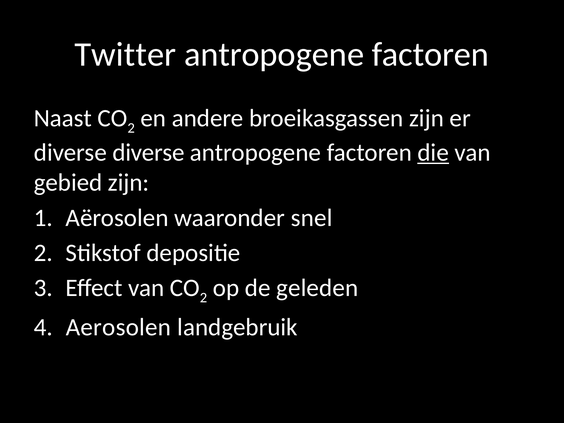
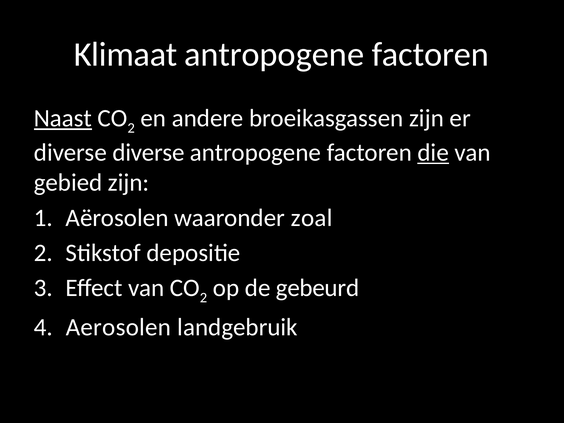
Twitter: Twitter -> Klimaat (126, 55)
Naast underline: none -> present (63, 118)
snel: snel -> zoal (312, 218)
geleden: geleden -> gebeurd (318, 288)
